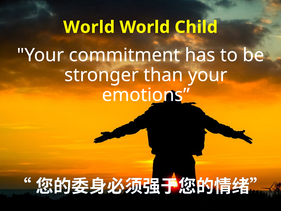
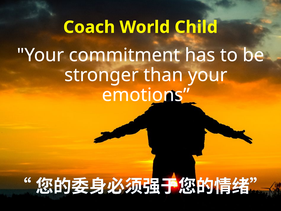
World: World -> Coach (89, 27)
